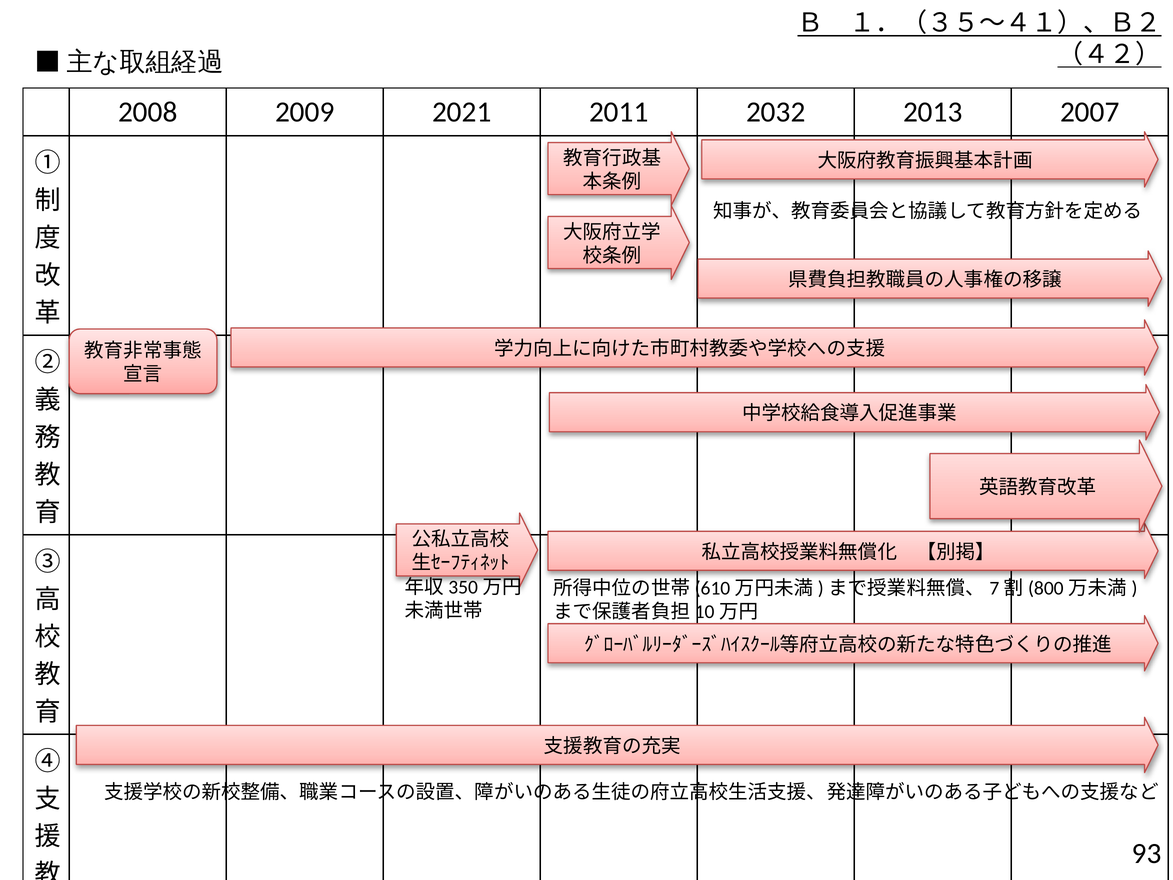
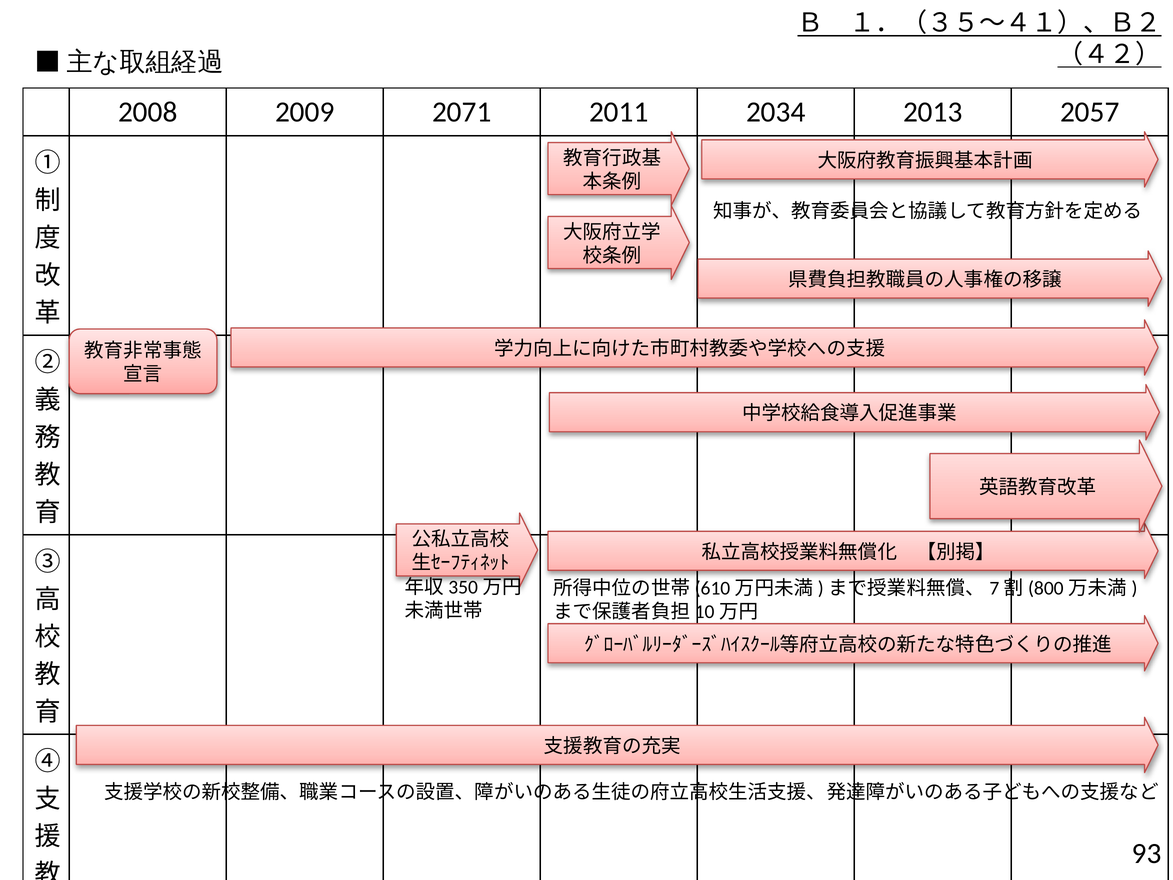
2021: 2021 -> 2071 (462, 112)
2032: 2032 -> 2034 (776, 112)
2007: 2007 -> 2057 (1090, 112)
